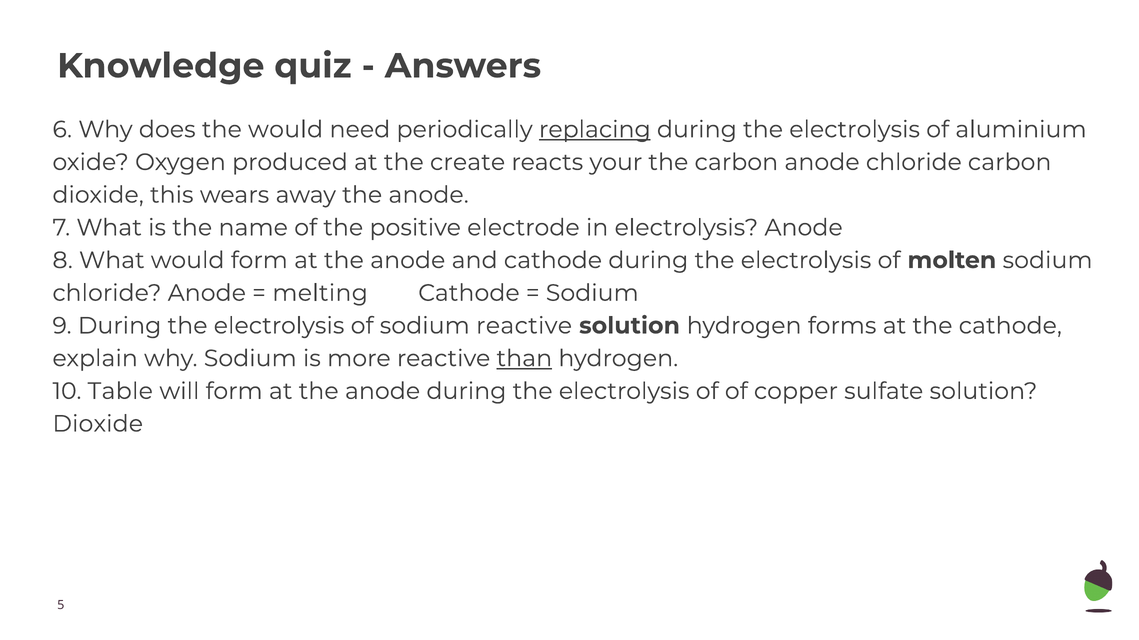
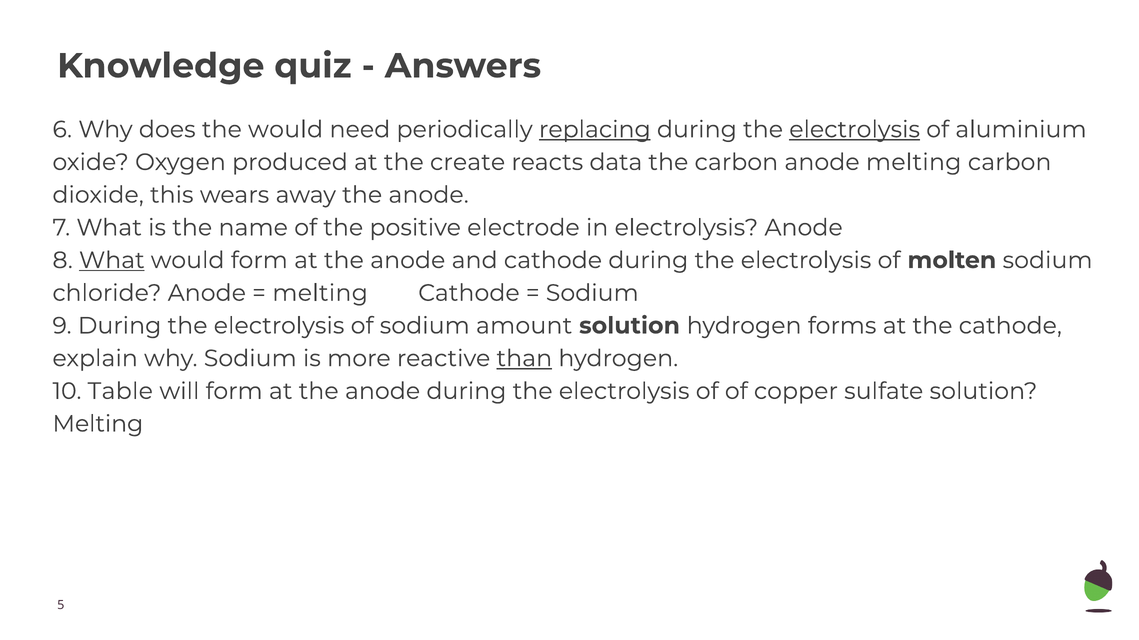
electrolysis underline: none -> present (855, 130)
your: your -> data (616, 162)
anode chloride: chloride -> melting (914, 162)
What underline: none -> present (112, 261)
sodium reactive: reactive -> amount (524, 326)
Dioxide: Dioxide -> Melting (98, 424)
